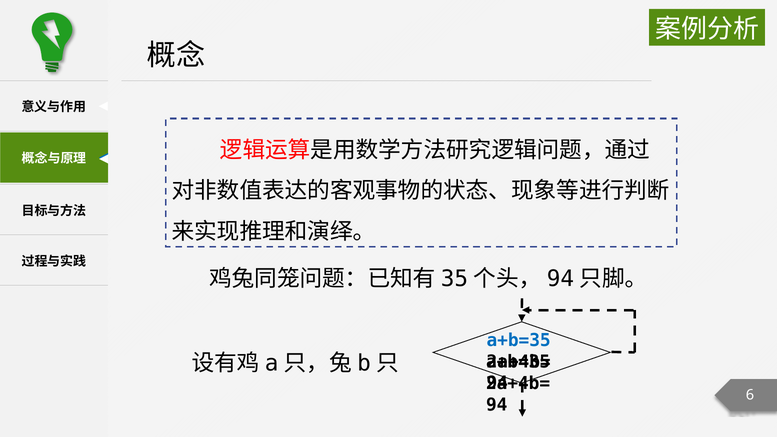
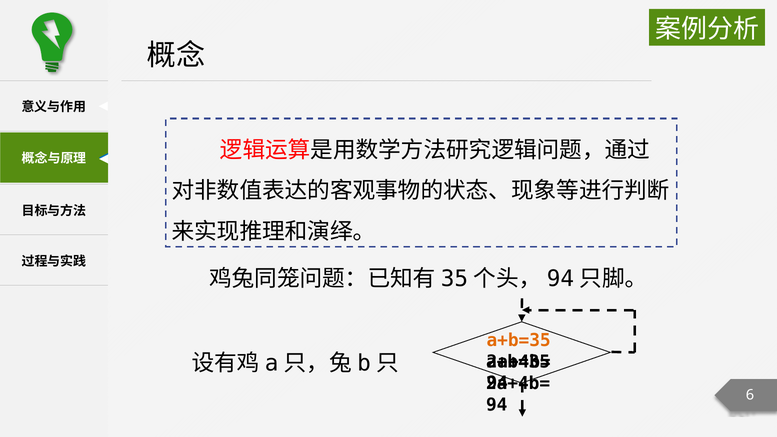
a+b=35 colour: blue -> orange (519, 340)
